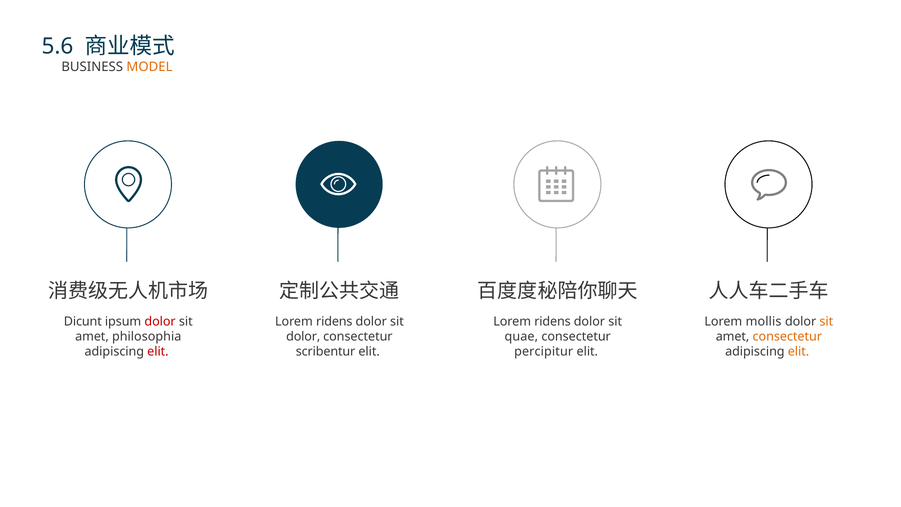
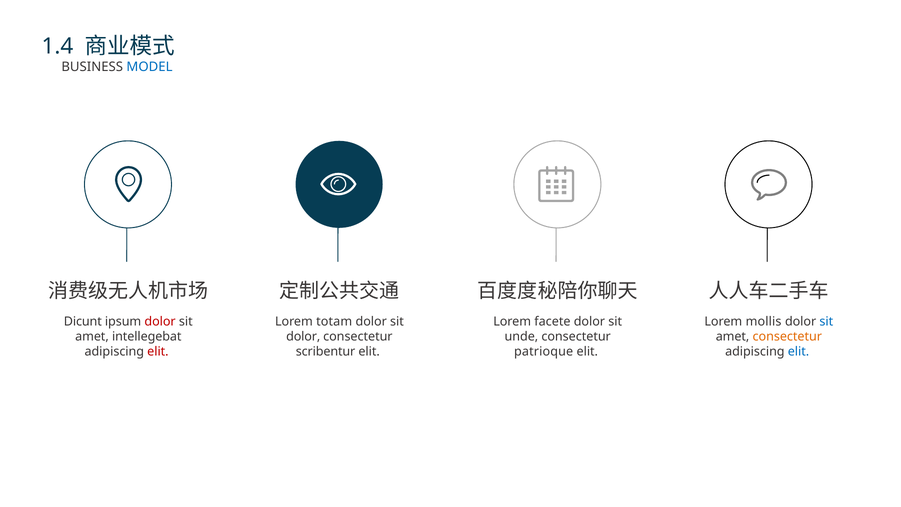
5.6: 5.6 -> 1.4 (57, 46)
MODEL colour: orange -> blue (150, 67)
ridens: ridens -> totam (334, 321)
ridens: ridens -> facete (552, 321)
sit colour: orange -> blue (826, 321)
philosophia: philosophia -> intellegebat (147, 336)
quae: quae -> unde (521, 336)
percipitur: percipitur -> patrioque (544, 351)
elit colour: orange -> blue (798, 351)
